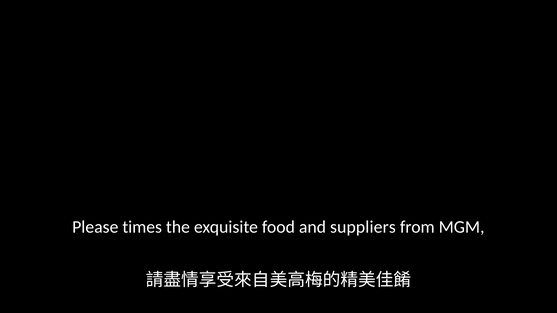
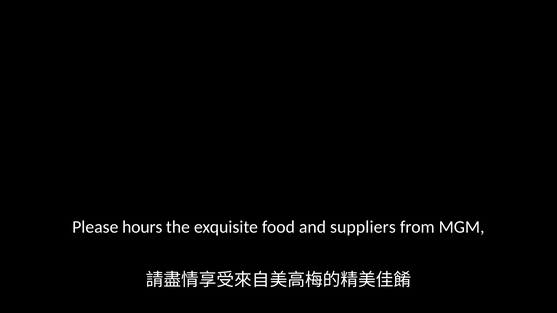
times: times -> hours (142, 227)
